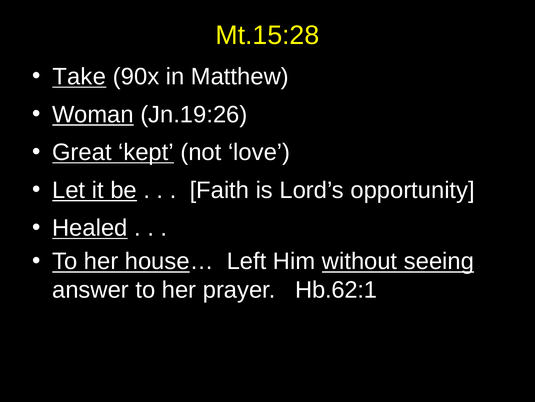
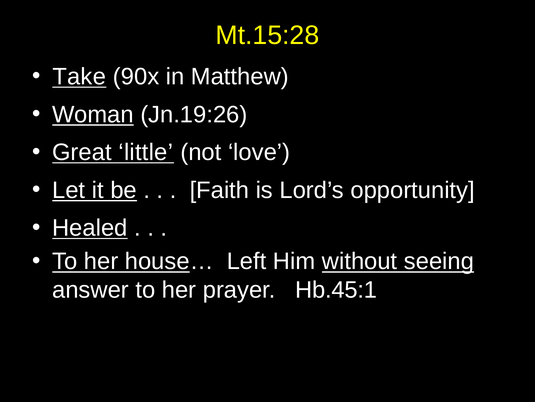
kept: kept -> little (146, 152)
Hb.62:1: Hb.62:1 -> Hb.45:1 (336, 289)
